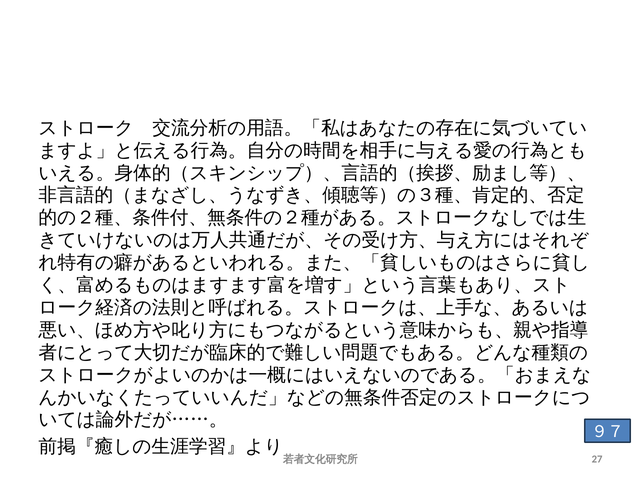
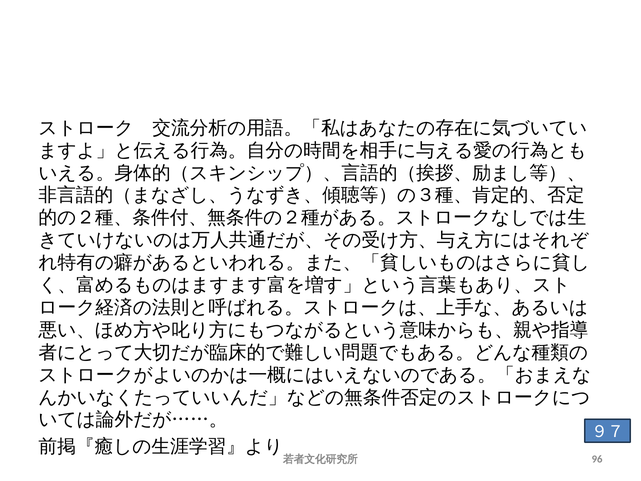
27: 27 -> 96 (597, 459)
